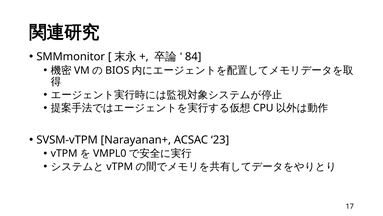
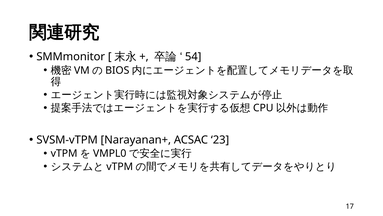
84: 84 -> 54 (193, 57)
